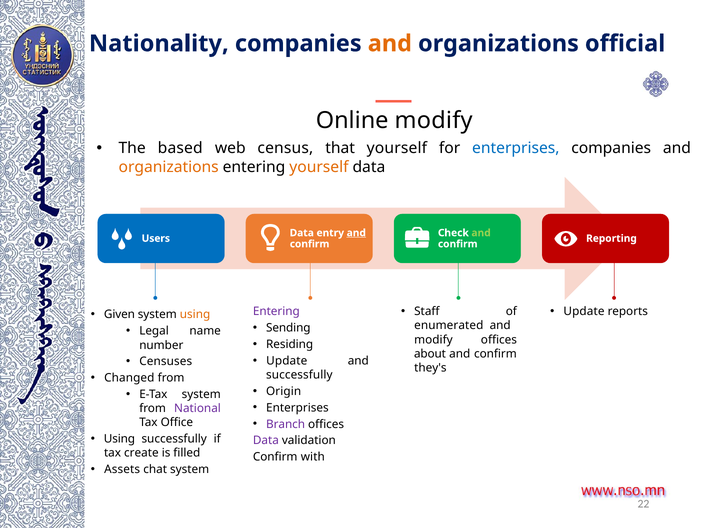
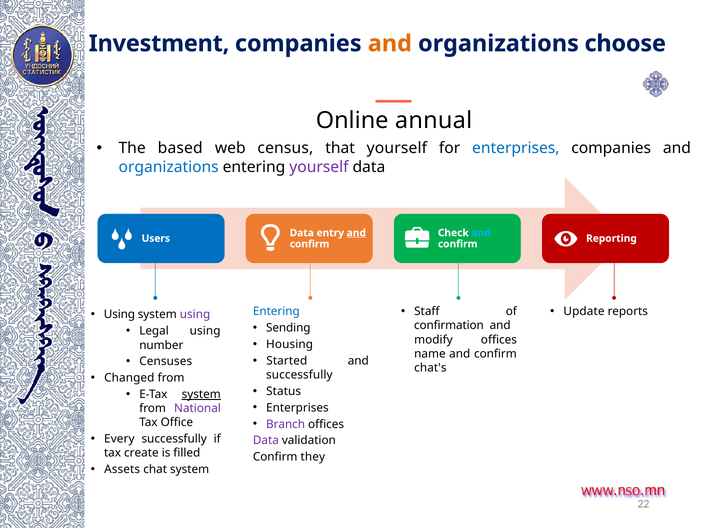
Nationality: Nationality -> Investment (159, 44)
official: official -> choose (625, 44)
Online modify: modify -> annual (434, 121)
organizations colour: orange -> blue (169, 167)
yourself colour: orange -> purple (319, 167)
and colour: light green -> light blue (481, 233)
Entering colour: purple -> blue (276, 312)
Given: Given -> Using (119, 315)
using colour: orange -> purple (195, 315)
enumerated: enumerated -> confirmation (449, 326)
Legal name: name -> using (205, 332)
Residing: Residing -> Housing (290, 345)
about: about -> name (430, 354)
Update: Update -> Started (287, 361)
they's: they's -> chat's (430, 368)
Origin: Origin -> Status (284, 392)
system underline: none -> present (201, 395)
Using: Using -> Every (119, 440)
with: with -> they (313, 458)
